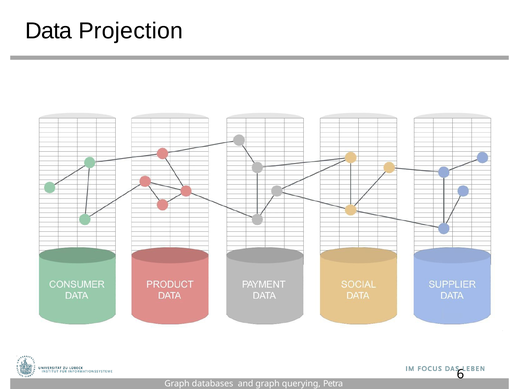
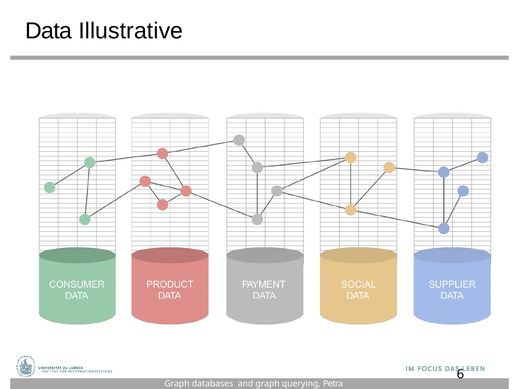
Projection: Projection -> Illustrative (131, 31)
